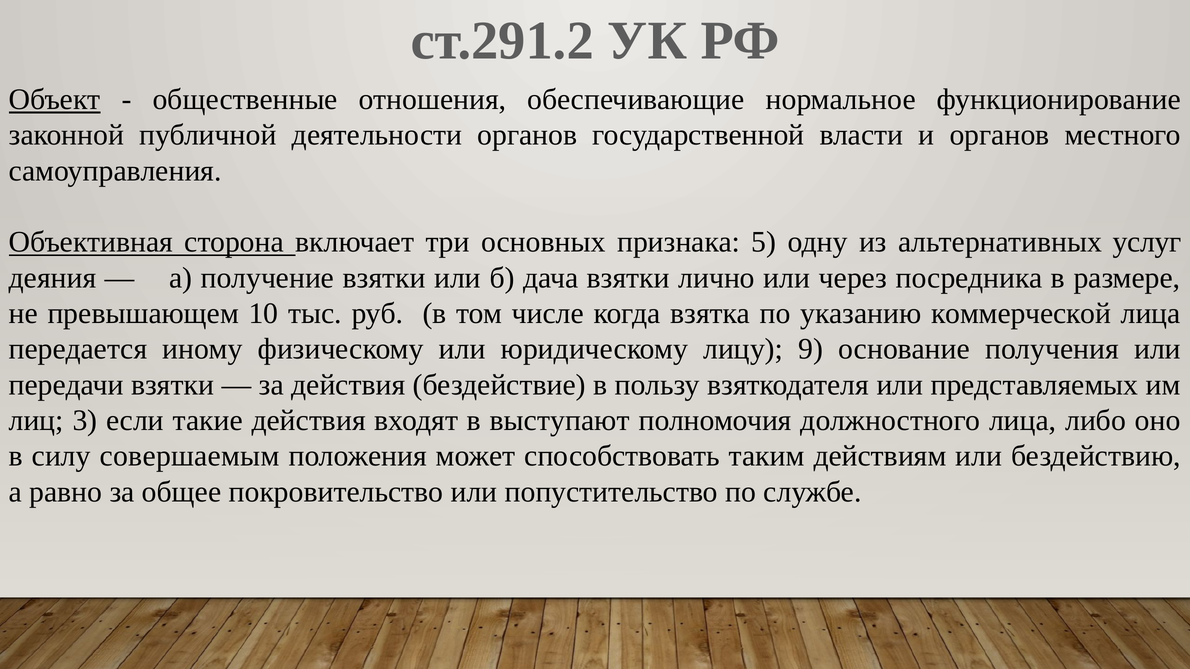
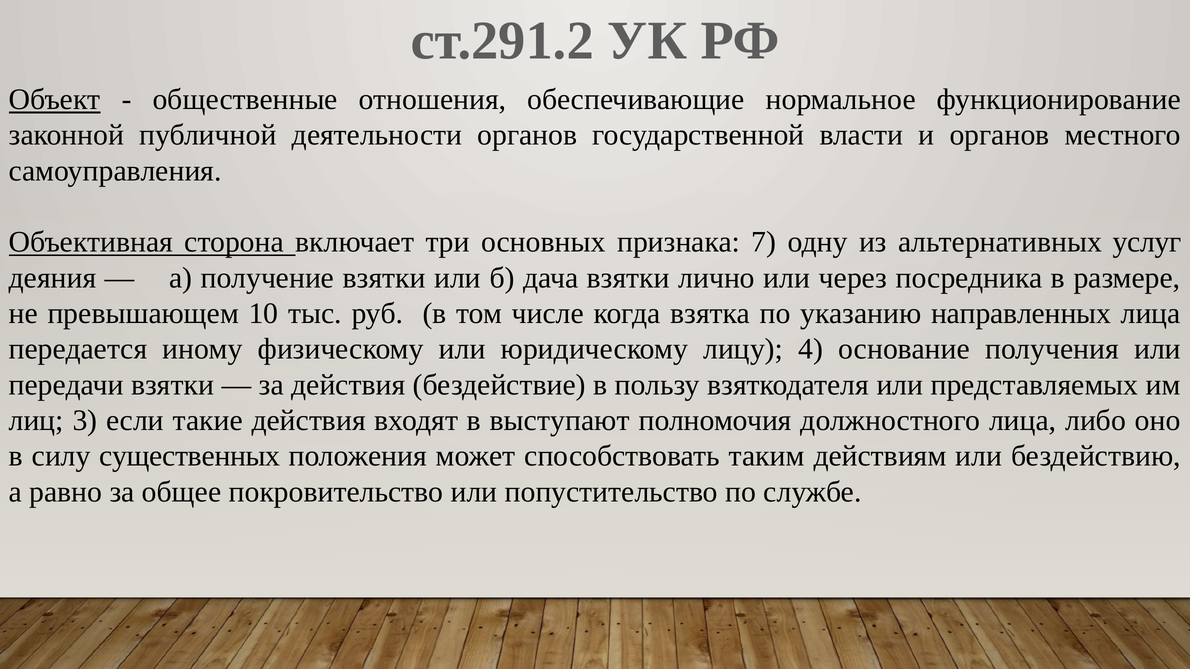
5: 5 -> 7 (764, 242)
коммерческой: коммерческой -> направленных (1021, 314)
9: 9 -> 4 (811, 349)
совершаемым: совершаемым -> существенных (190, 456)
